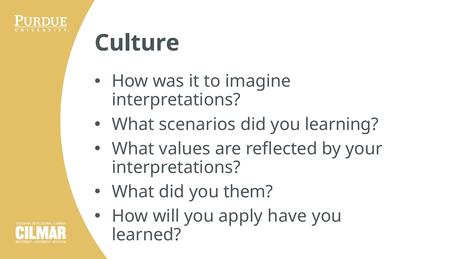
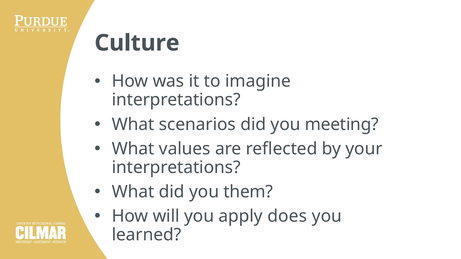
learning: learning -> meeting (342, 124)
have: have -> does (287, 216)
